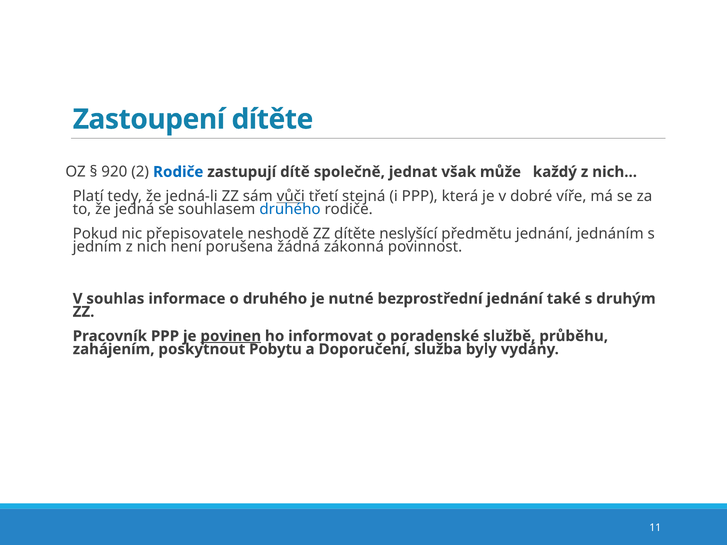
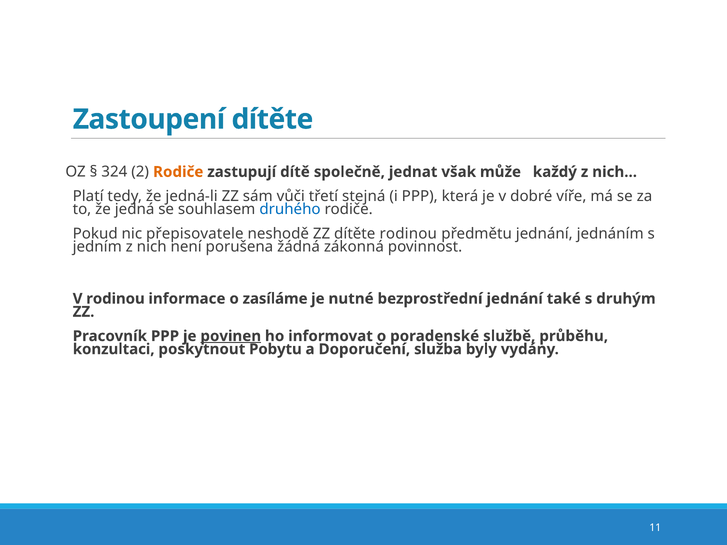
920: 920 -> 324 (114, 172)
Rodiče colour: blue -> orange (178, 172)
vůči underline: present -> none (291, 196)
dítěte neslyšící: neslyšící -> rodinou (408, 234)
V souhlas: souhlas -> rodinou (115, 299)
o druhého: druhého -> zasíláme (275, 299)
zahájením: zahájením -> konzultaci (114, 349)
